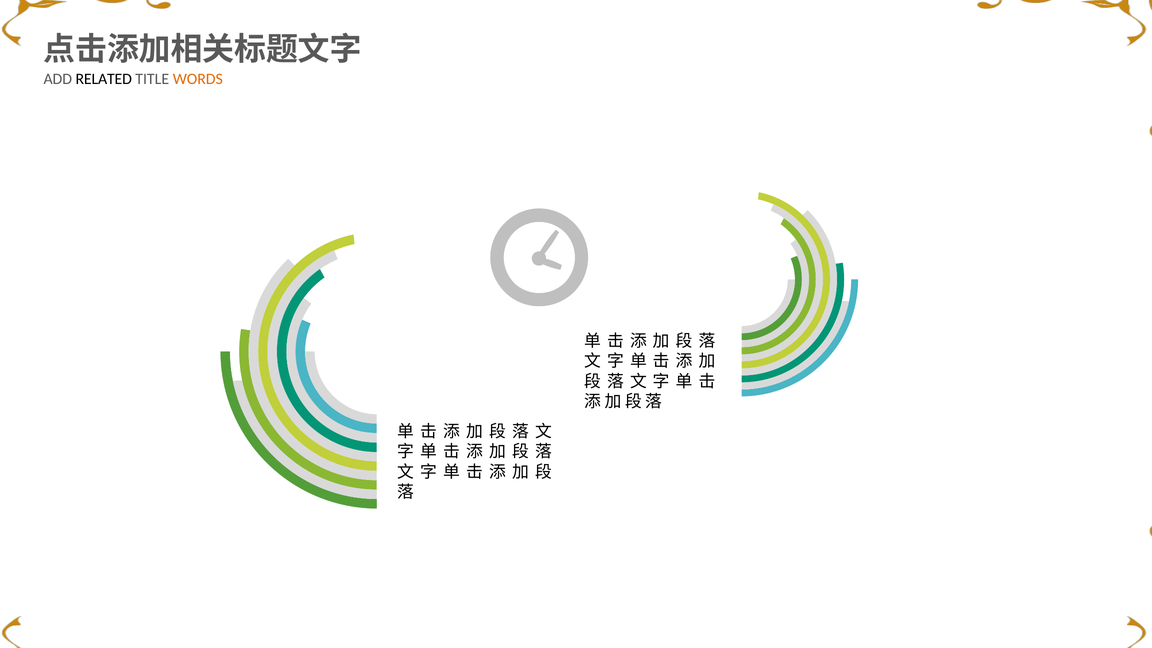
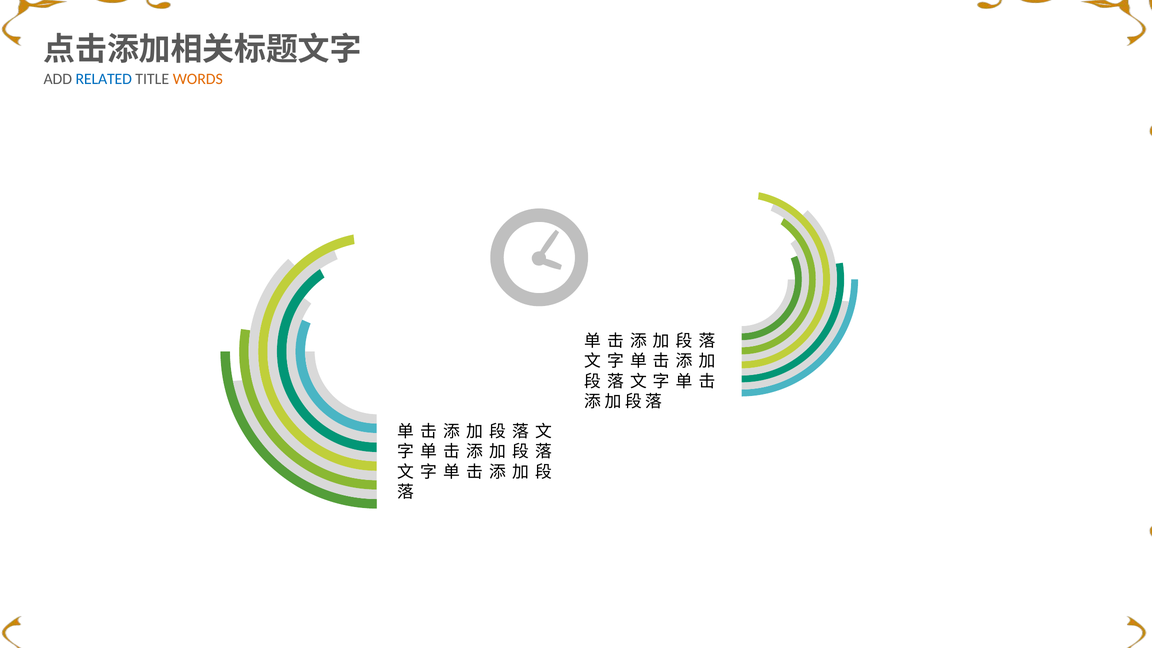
RELATED colour: black -> blue (104, 79)
